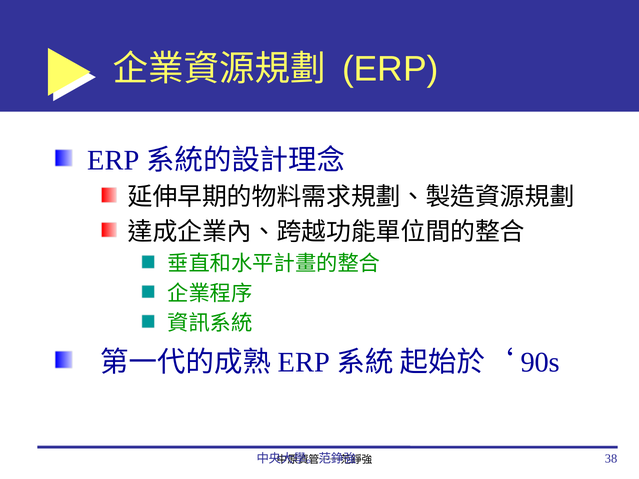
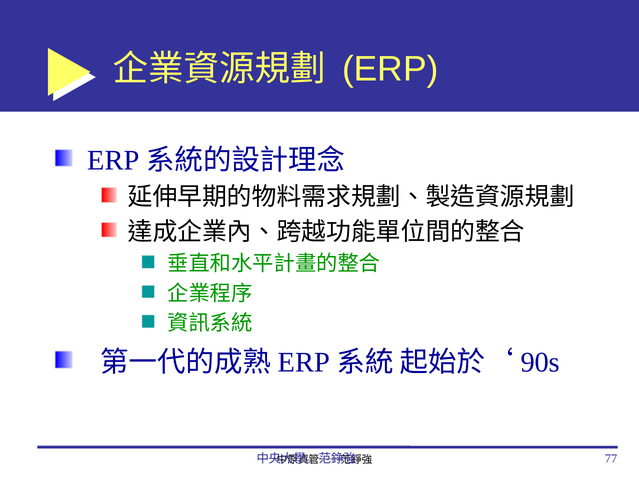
38: 38 -> 77 (611, 459)
